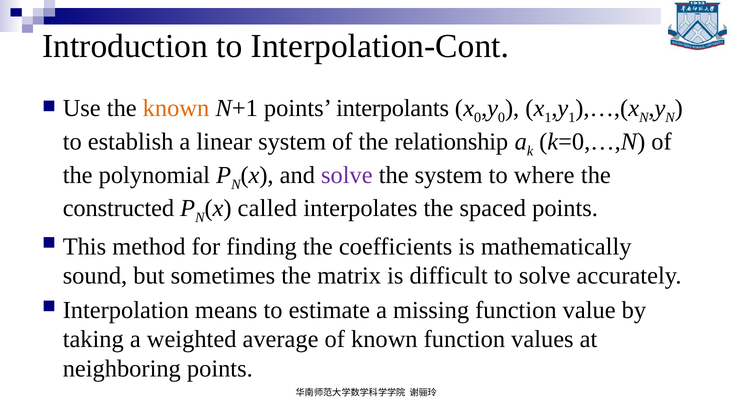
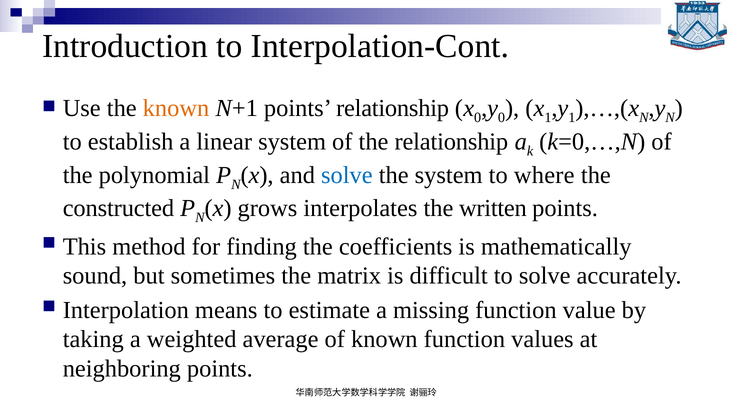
points interpolants: interpolants -> relationship (393, 108)
solve colour: purple -> blue (347, 175)
called: called -> grows (267, 208)
spaced: spaced -> written (493, 208)
